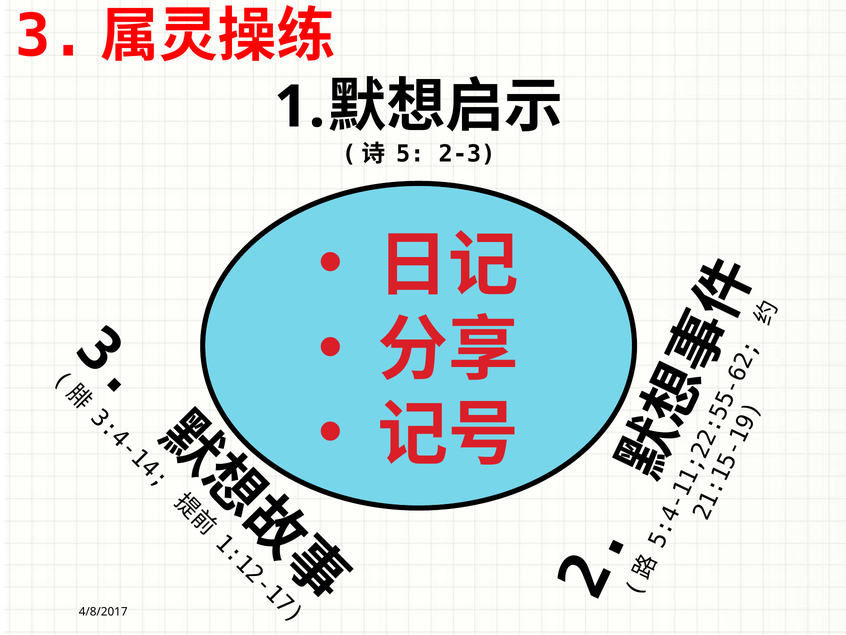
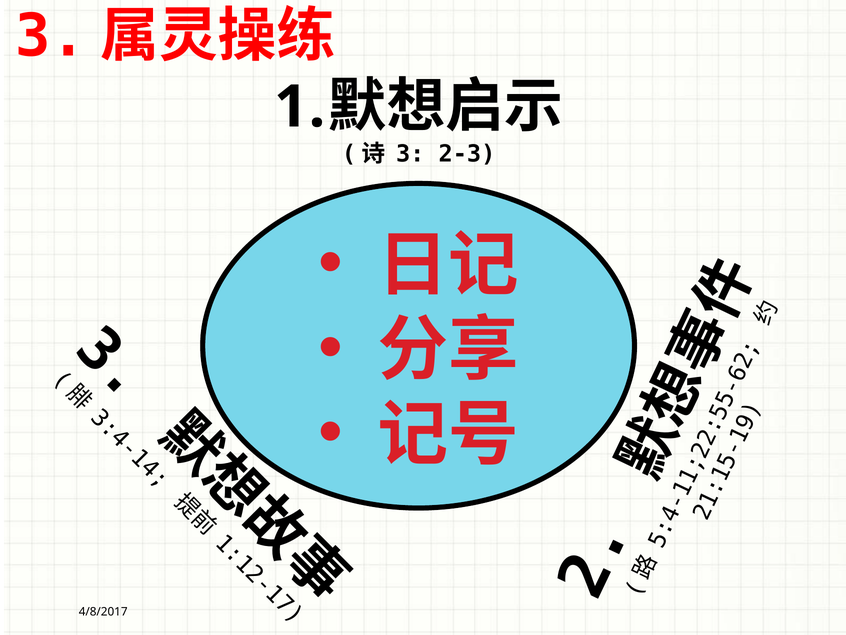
5: 5 -> 3 (410, 154)
